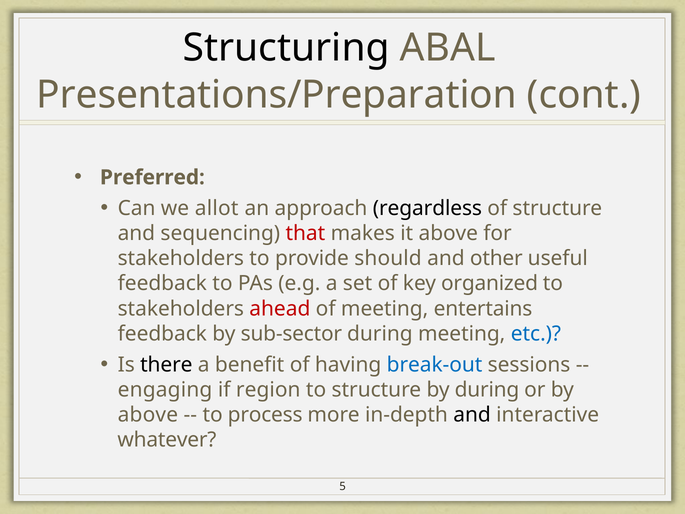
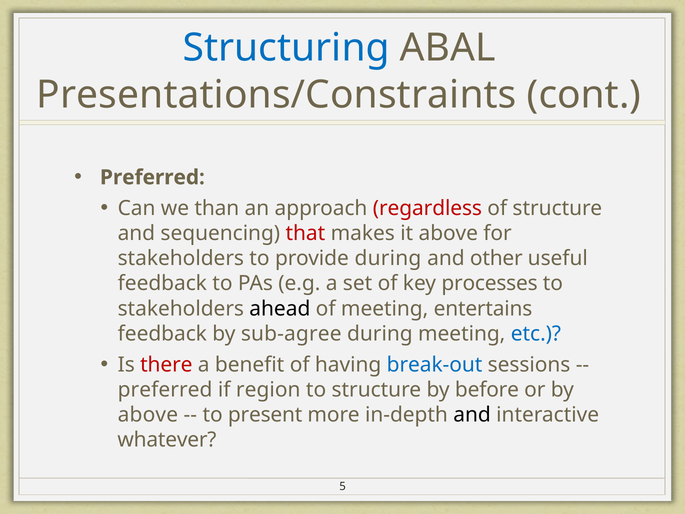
Structuring colour: black -> blue (286, 48)
Presentations/Preparation: Presentations/Preparation -> Presentations/Constraints (277, 95)
allot: allot -> than (217, 208)
regardless colour: black -> red (427, 208)
provide should: should -> during (388, 258)
organized: organized -> processes (490, 283)
ahead colour: red -> black (280, 309)
sub-sector: sub-sector -> sub-agree (291, 334)
there colour: black -> red (166, 364)
engaging: engaging -> preferred (165, 390)
by during: during -> before (487, 390)
process: process -> present (265, 415)
